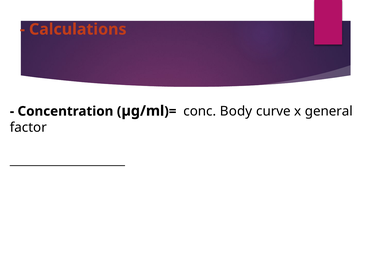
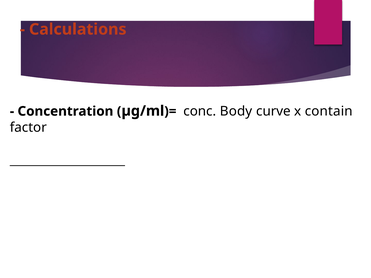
general: general -> contain (329, 111)
